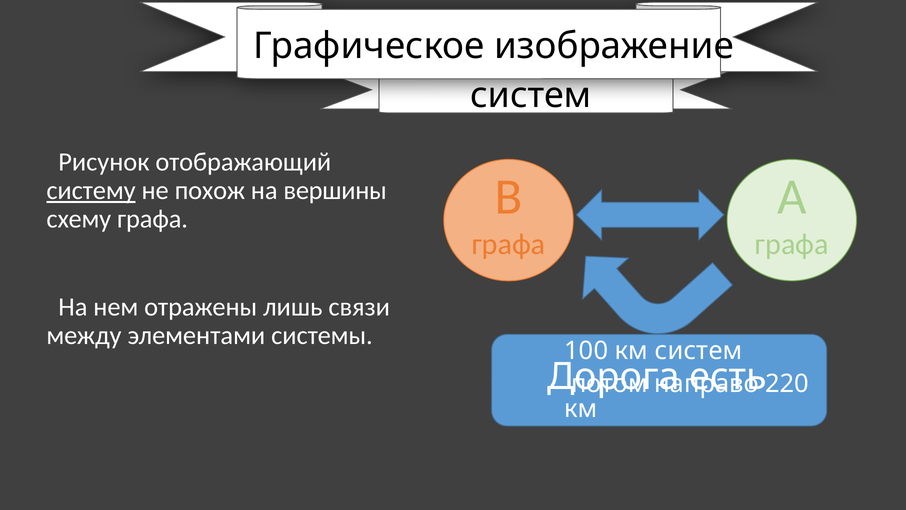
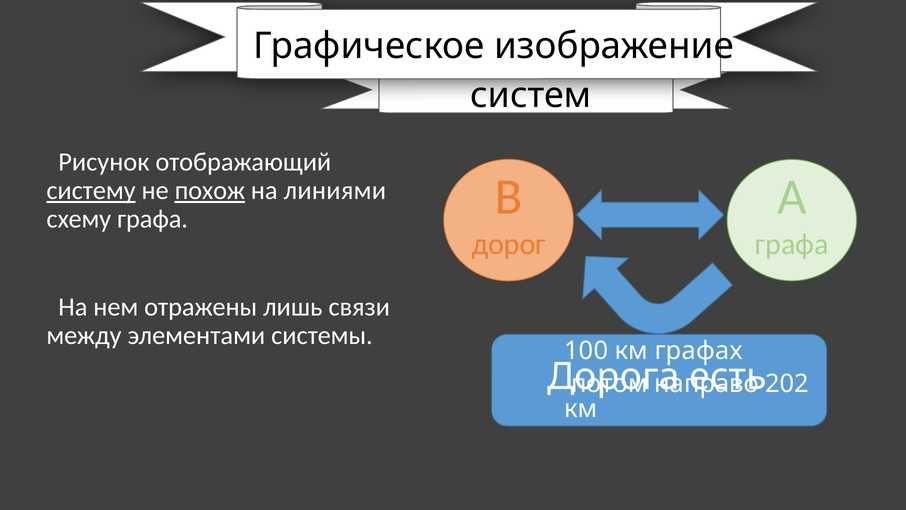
похож underline: none -> present (210, 190)
вершины: вершины -> линиями (335, 190)
графа: графа -> дорог (509, 244)
км систем: систем -> графах (699, 351)
220: 220 -> 202 (787, 384)
